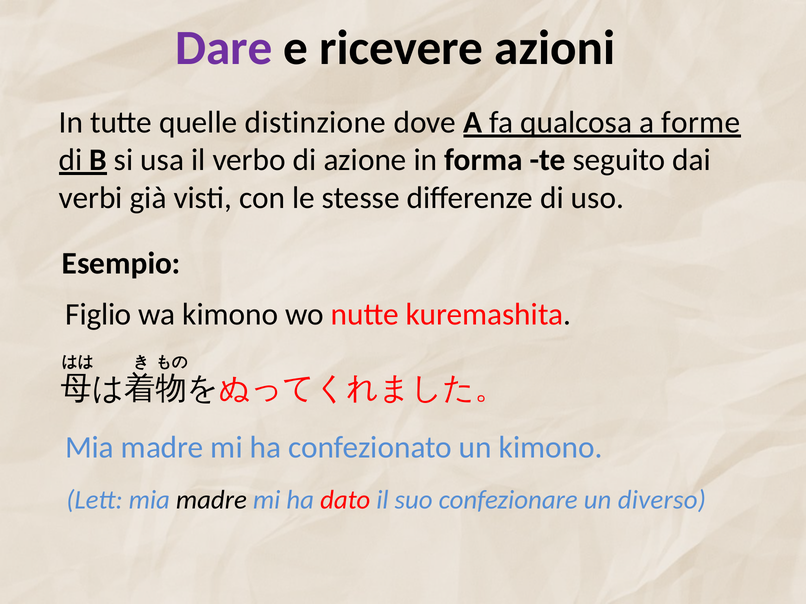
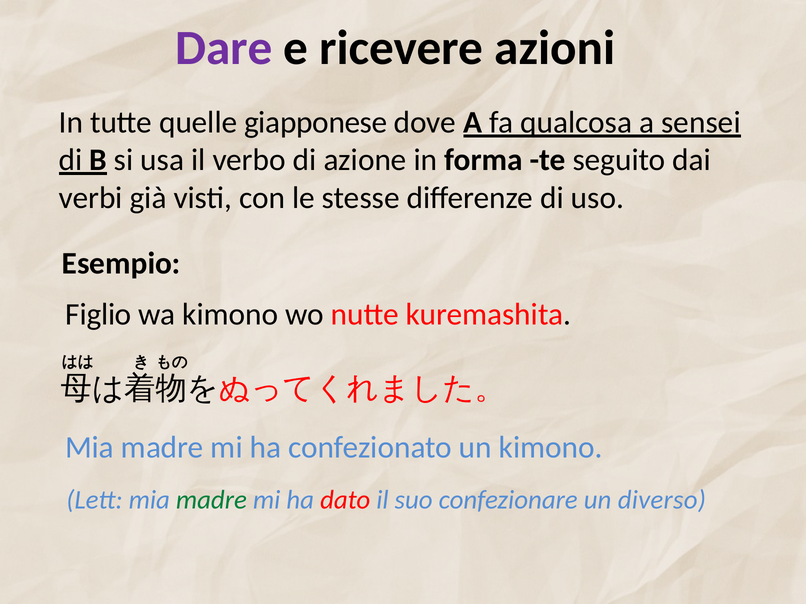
distinzione: distinzione -> giapponese (316, 123)
forme: forme -> sensei (701, 123)
madre colour: black -> green (211, 500)
